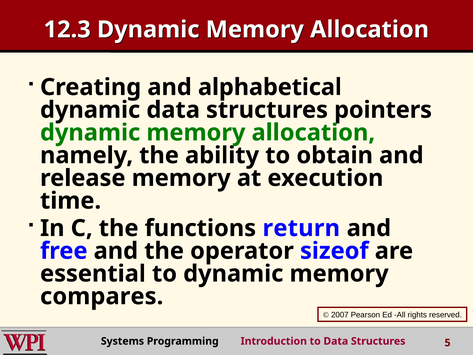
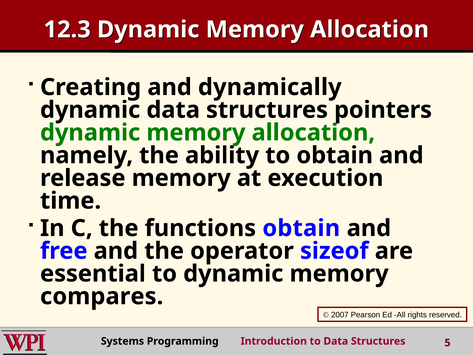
alphabetical: alphabetical -> dynamically (270, 87)
functions return: return -> obtain (301, 228)
